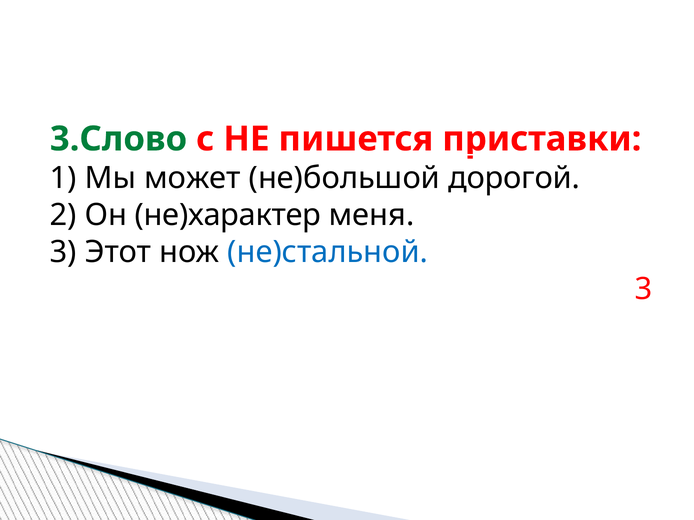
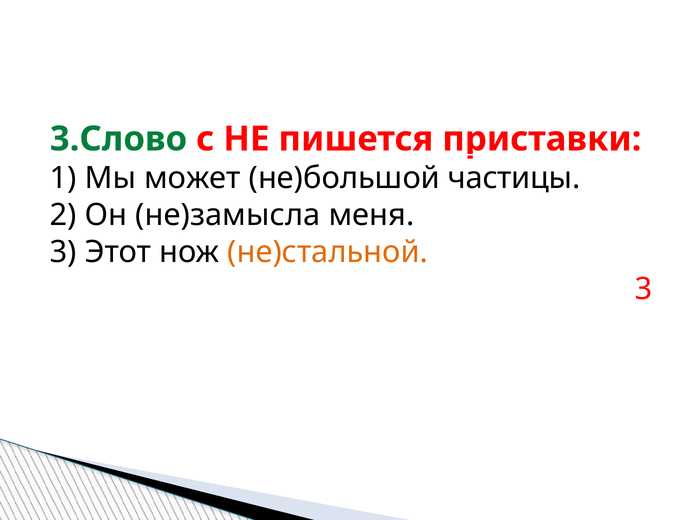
дорогой: дорогой -> частицы (514, 178)
не)характер: не)характер -> не)замысла (228, 215)
не)стальной colour: blue -> orange (328, 252)
